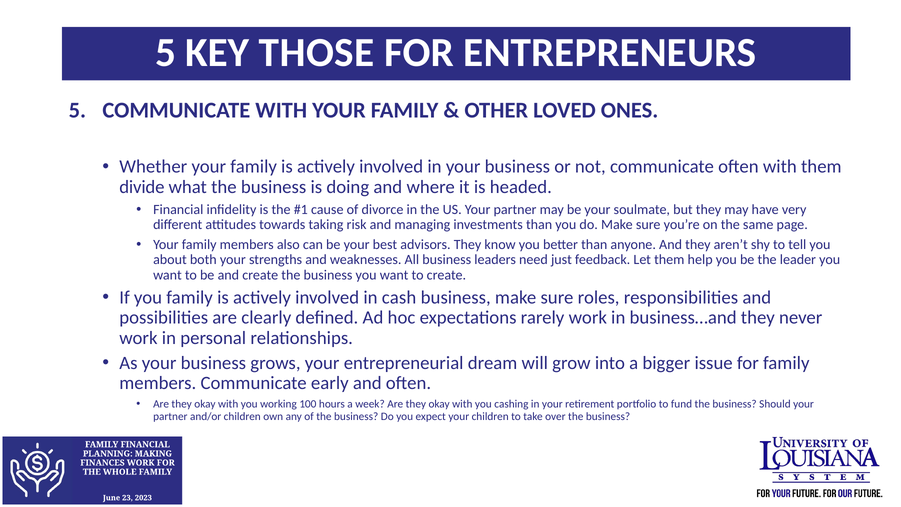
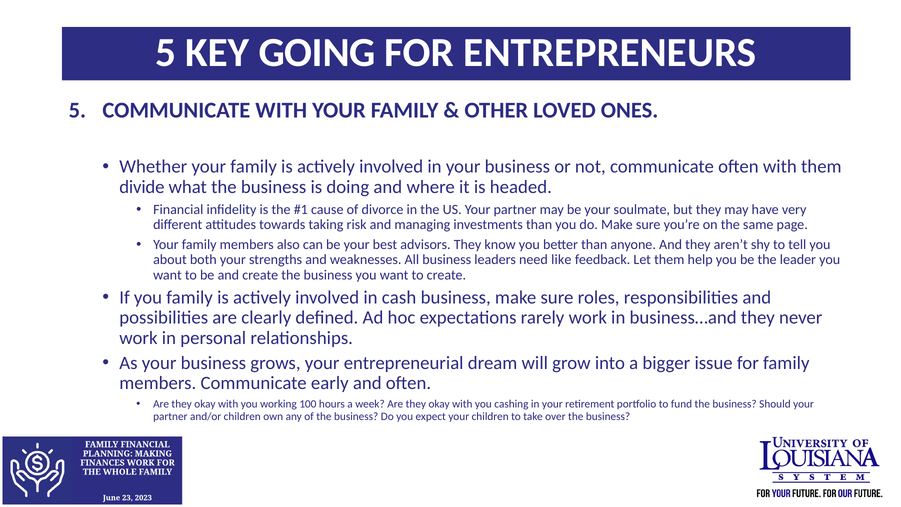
THOSE: THOSE -> GOING (317, 52)
just: just -> like (561, 260)
